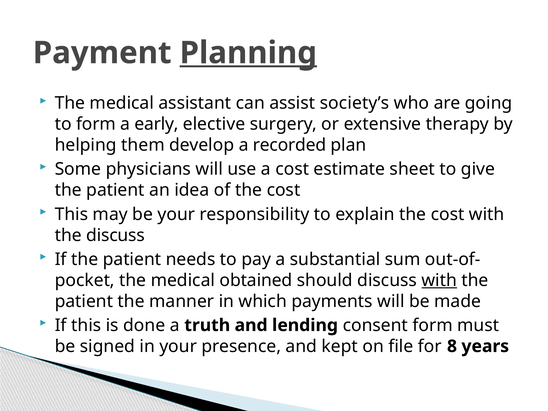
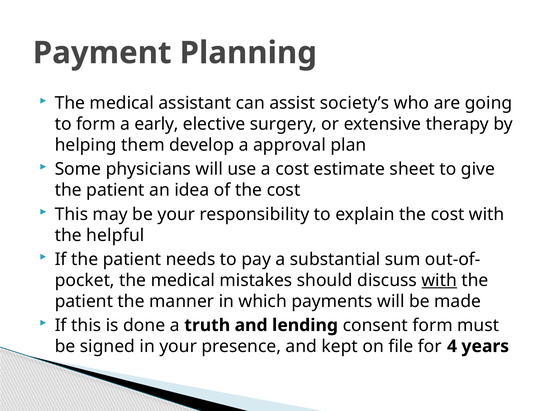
Planning underline: present -> none (248, 53)
recorded: recorded -> approval (289, 145)
the discuss: discuss -> helpful (115, 235)
obtained: obtained -> mistakes (256, 280)
8: 8 -> 4 (452, 346)
